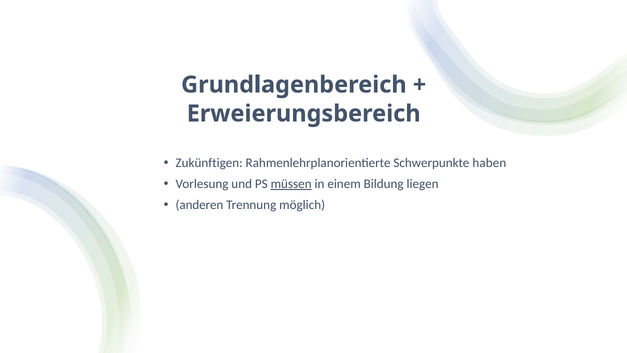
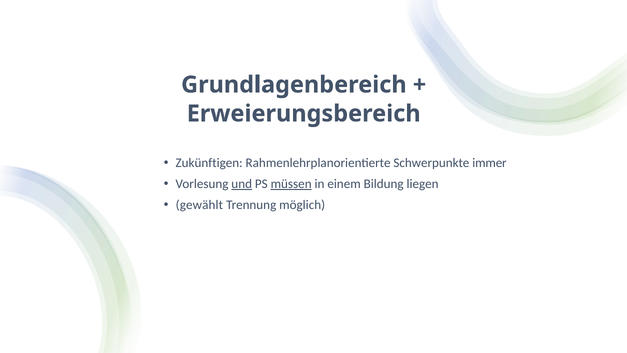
haben: haben -> immer (489, 163)
und underline: none -> present (242, 184)
anderen: anderen -> gewählt (199, 205)
